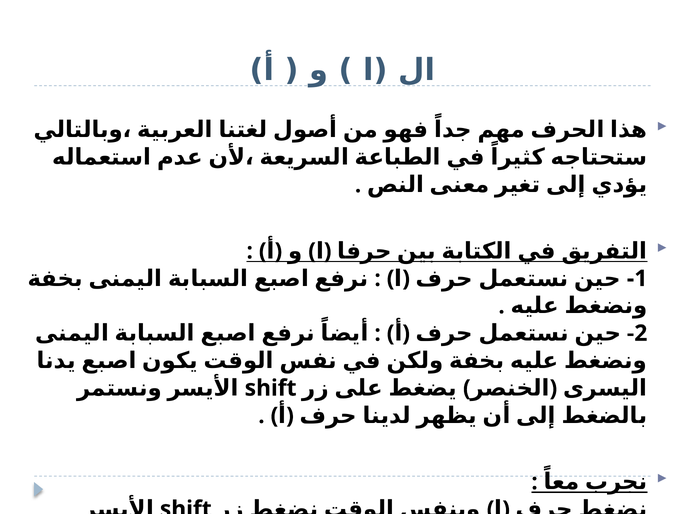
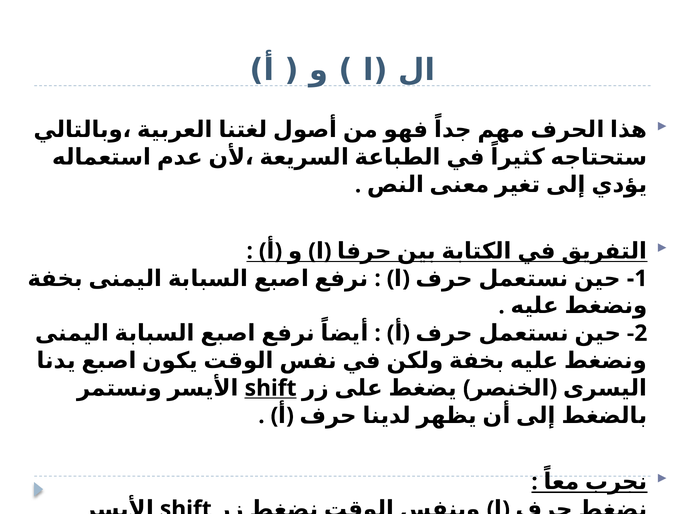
shift underline: none -> present (271, 388)
